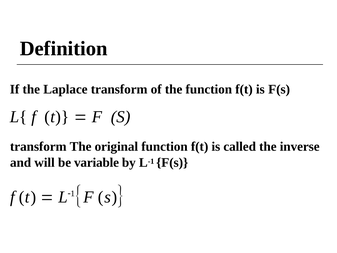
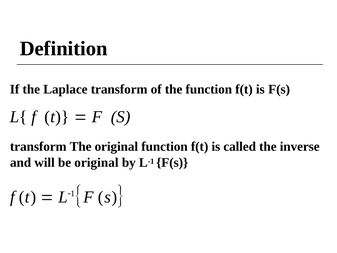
be variable: variable -> original (96, 162)
